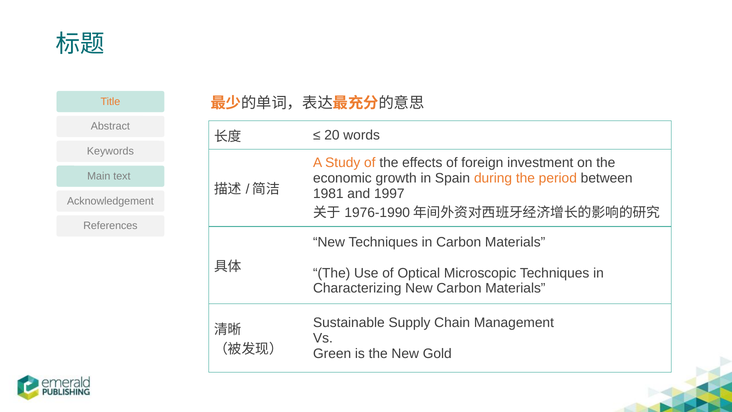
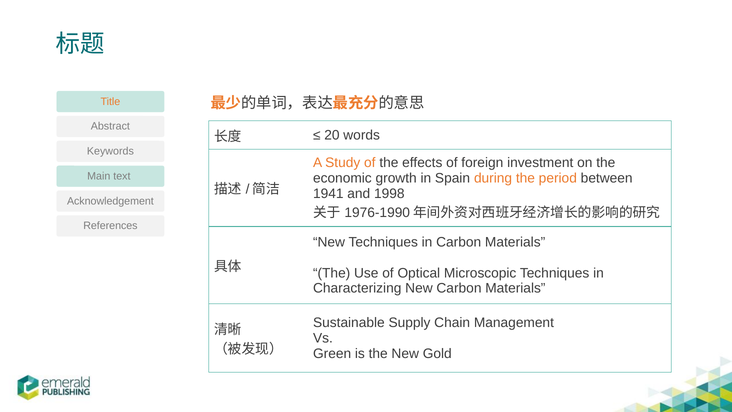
1981: 1981 -> 1941 (328, 193)
1997: 1997 -> 1998 (389, 193)
